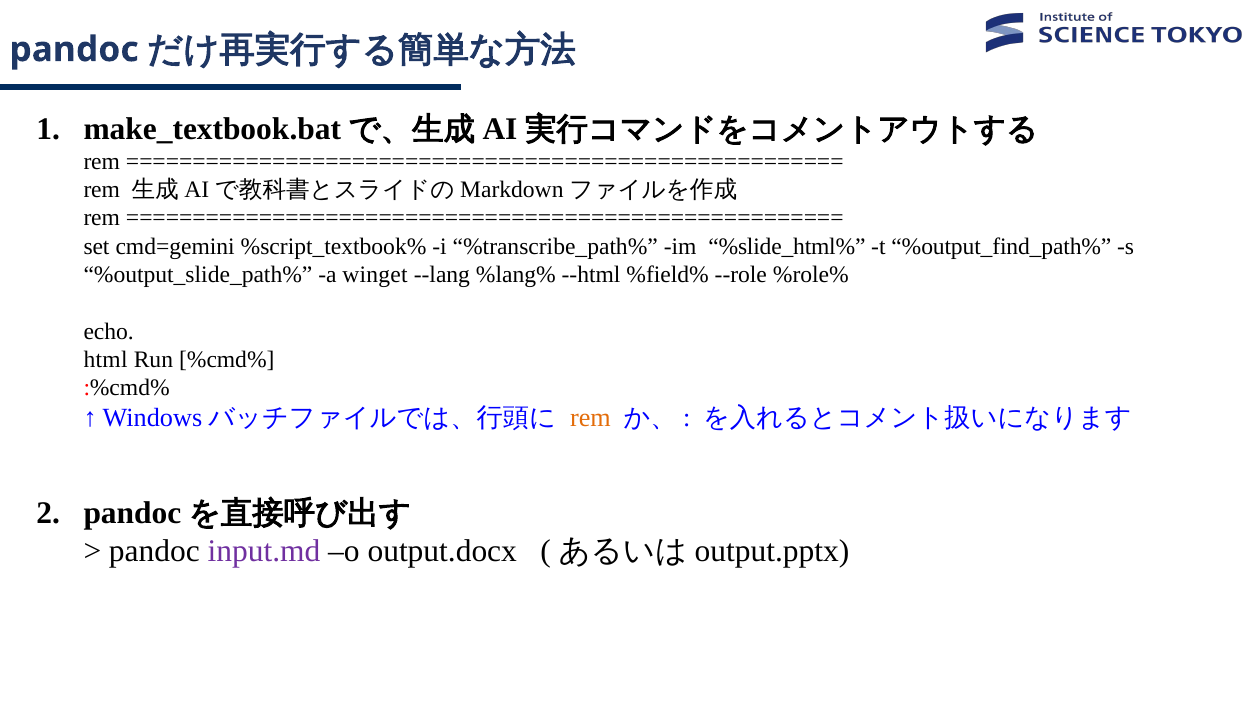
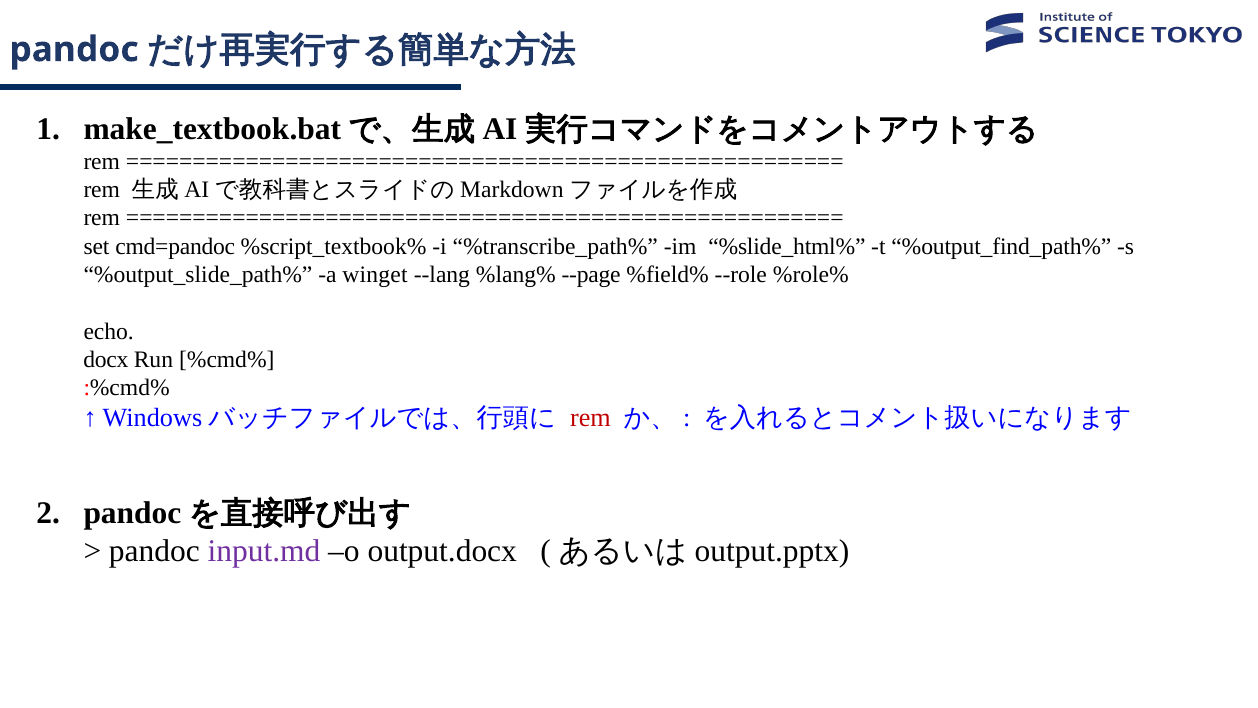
cmd=gemini: cmd=gemini -> cmd=pandoc (175, 246)
--html: --html -> --page (591, 275)
html: html -> docx (106, 360)
rem colour: orange -> red (590, 418)
